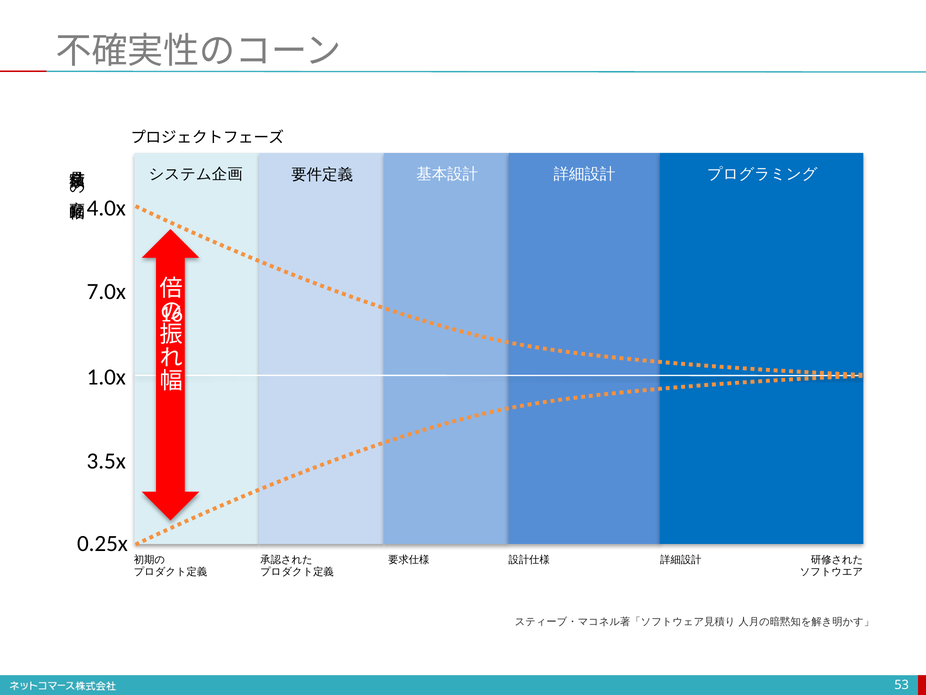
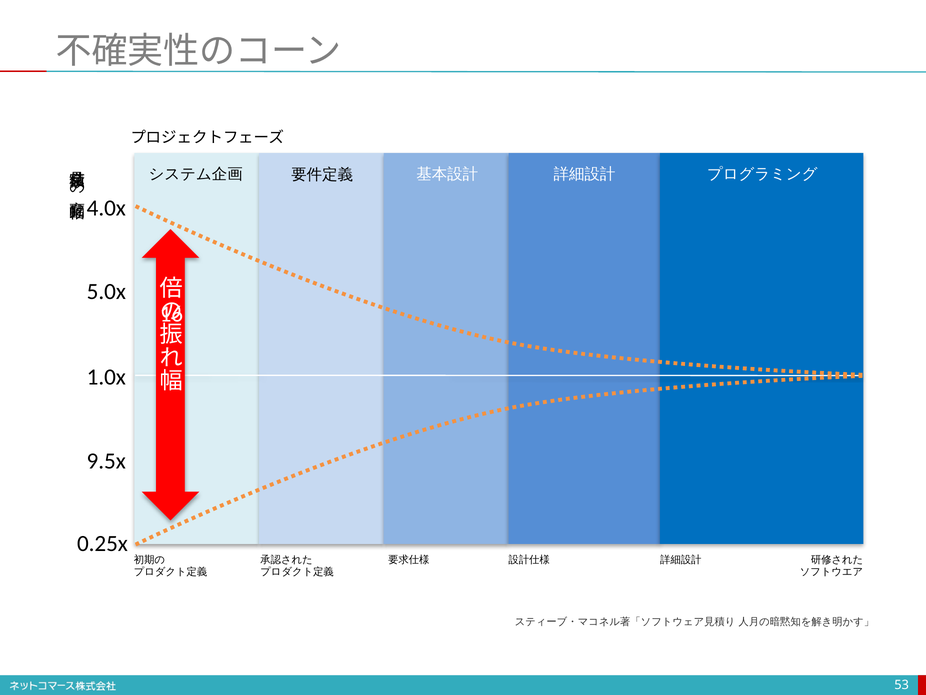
7.0x: 7.0x -> 5.0x (106, 292)
3.5x: 3.5x -> 9.5x (106, 461)
